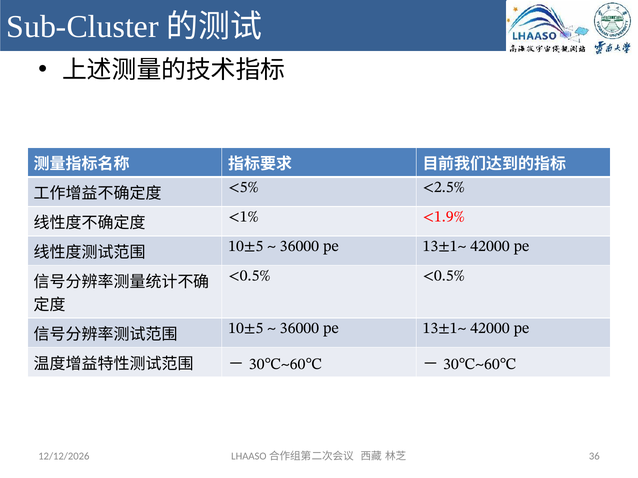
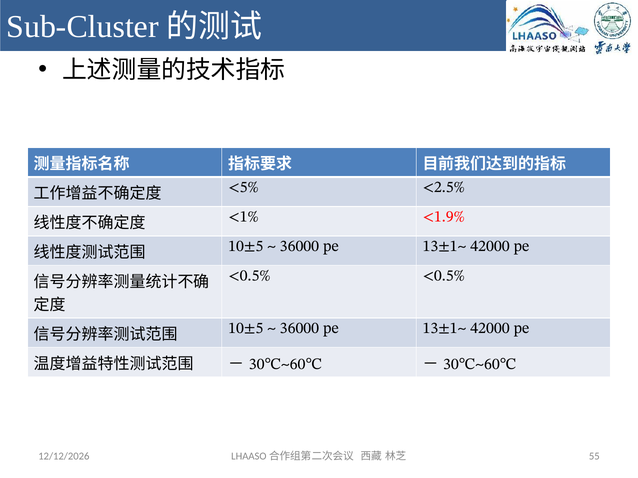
36: 36 -> 55 (594, 457)
